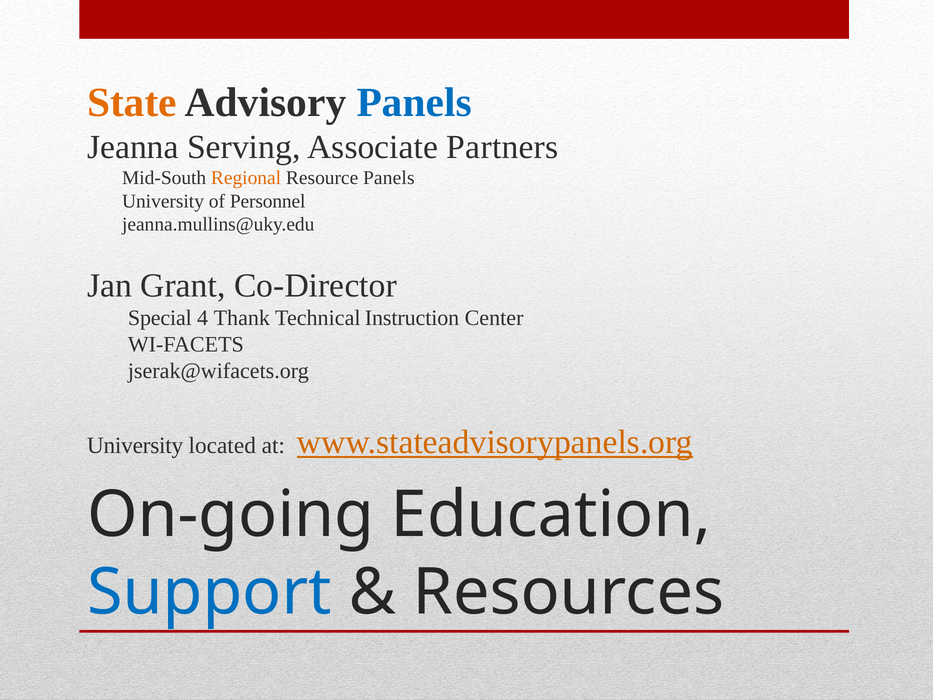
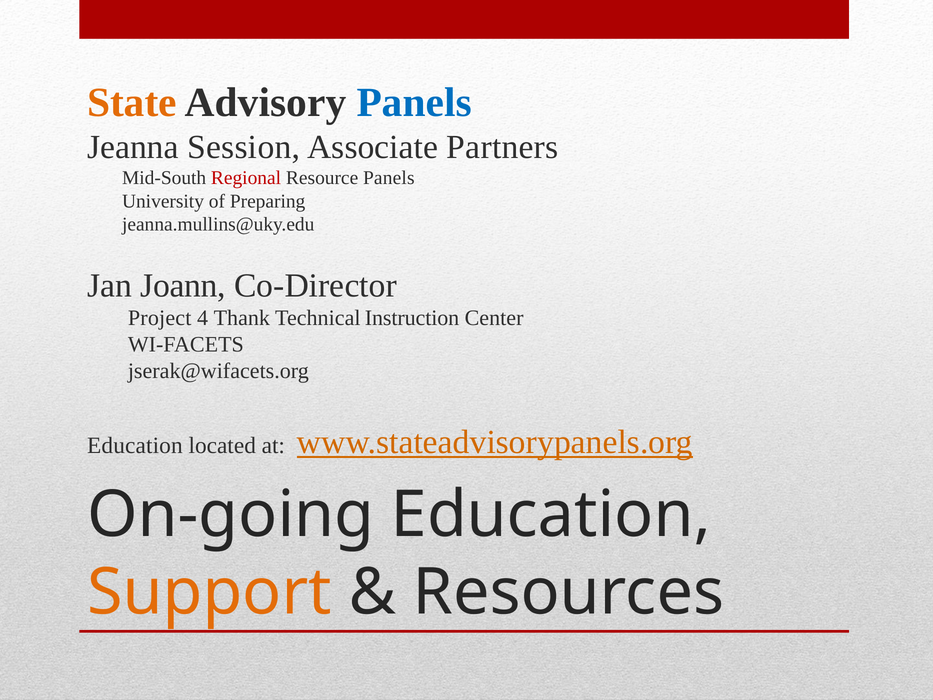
Serving: Serving -> Session (244, 147)
Regional colour: orange -> red (246, 178)
Personnel: Personnel -> Preparing (268, 201)
Grant: Grant -> Joann (183, 285)
Special: Special -> Project (160, 318)
University: University -> Education (135, 446)
Support colour: blue -> orange (209, 592)
